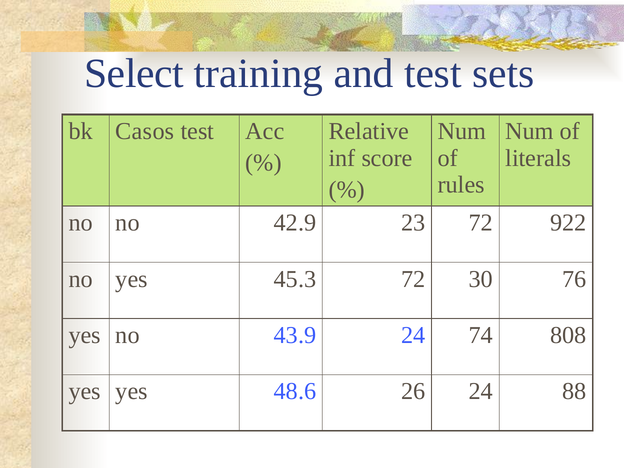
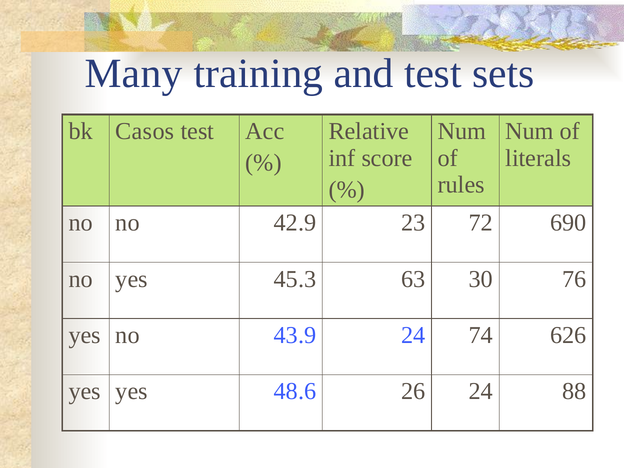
Select: Select -> Many (134, 74)
922: 922 -> 690 (568, 223)
45.3 72: 72 -> 63 (413, 279)
808: 808 -> 626 (568, 335)
